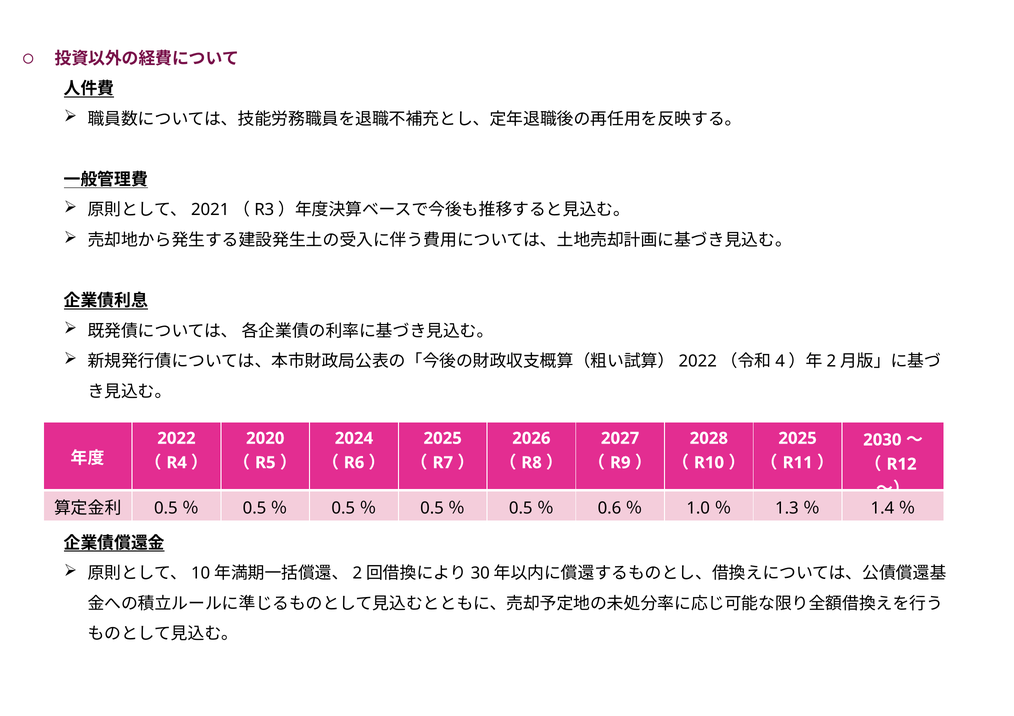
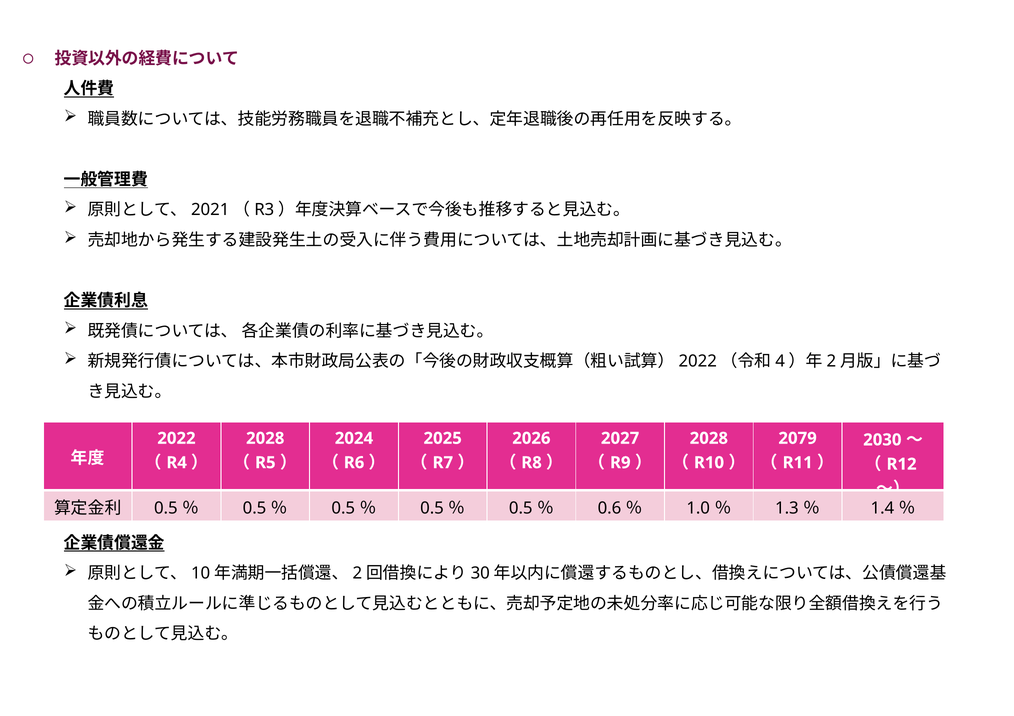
2020: 2020 -> 2028 (265, 438)
2025: 2025 -> 2079 (798, 438)
